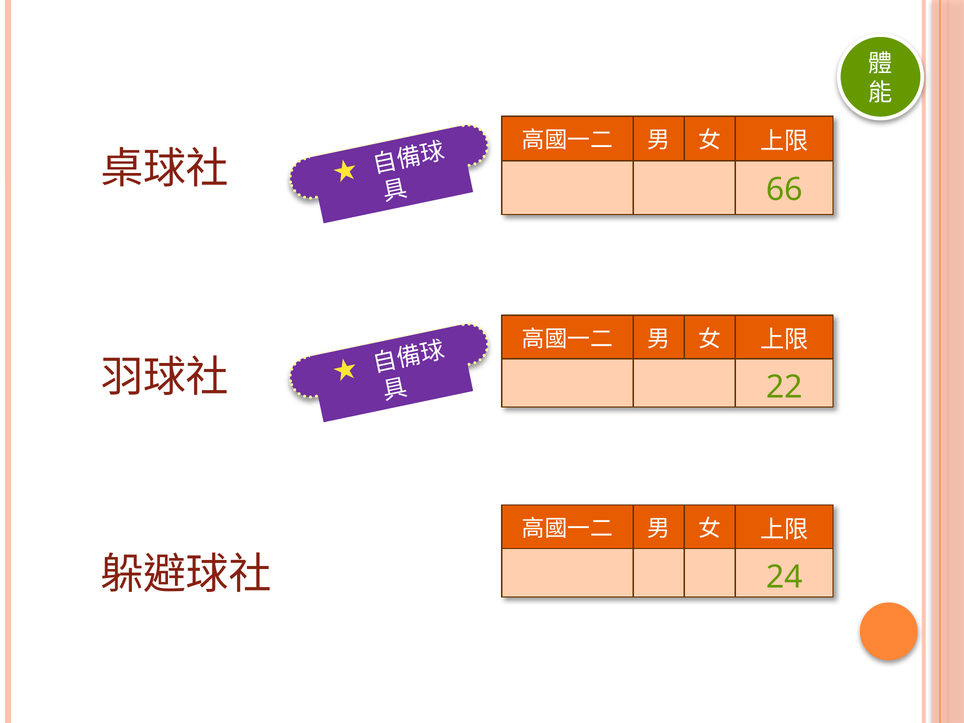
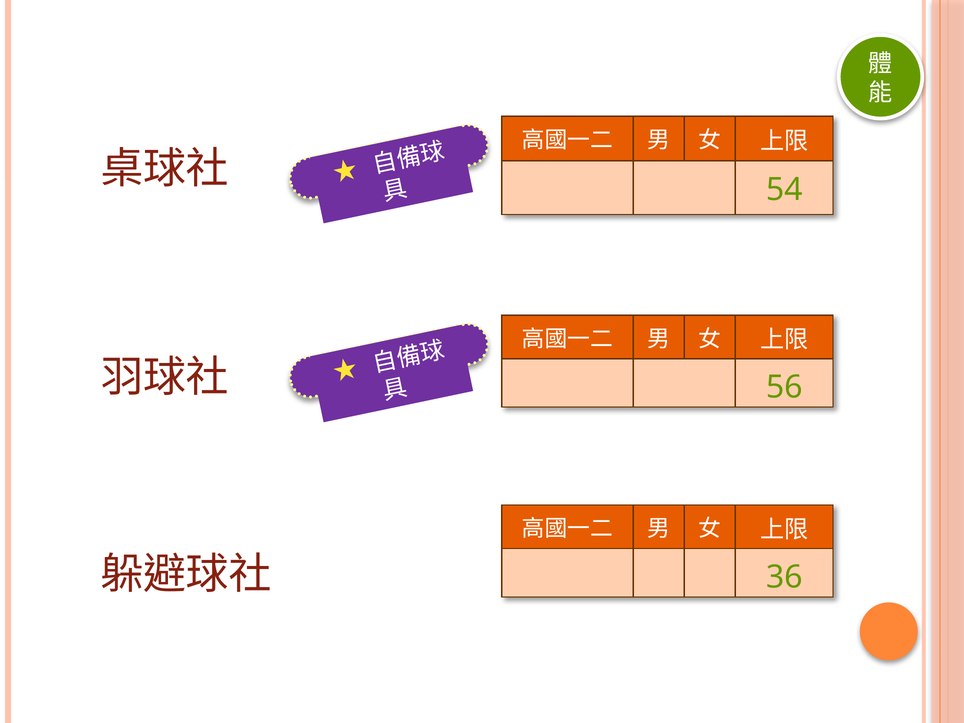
66: 66 -> 54 (784, 189)
22: 22 -> 56 (784, 387)
24: 24 -> 36 (784, 577)
